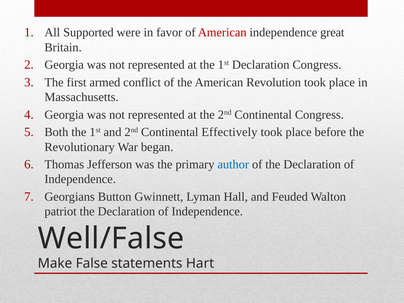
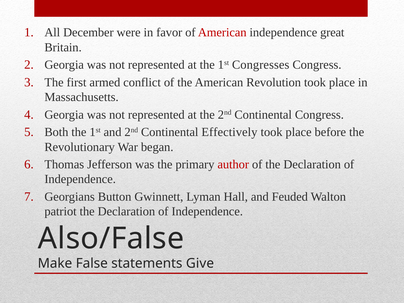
Supported: Supported -> December (88, 33)
1st Declaration: Declaration -> Congresses (261, 65)
author colour: blue -> red (233, 164)
Well/False: Well/False -> Also/False (111, 238)
Hart: Hart -> Give (200, 264)
